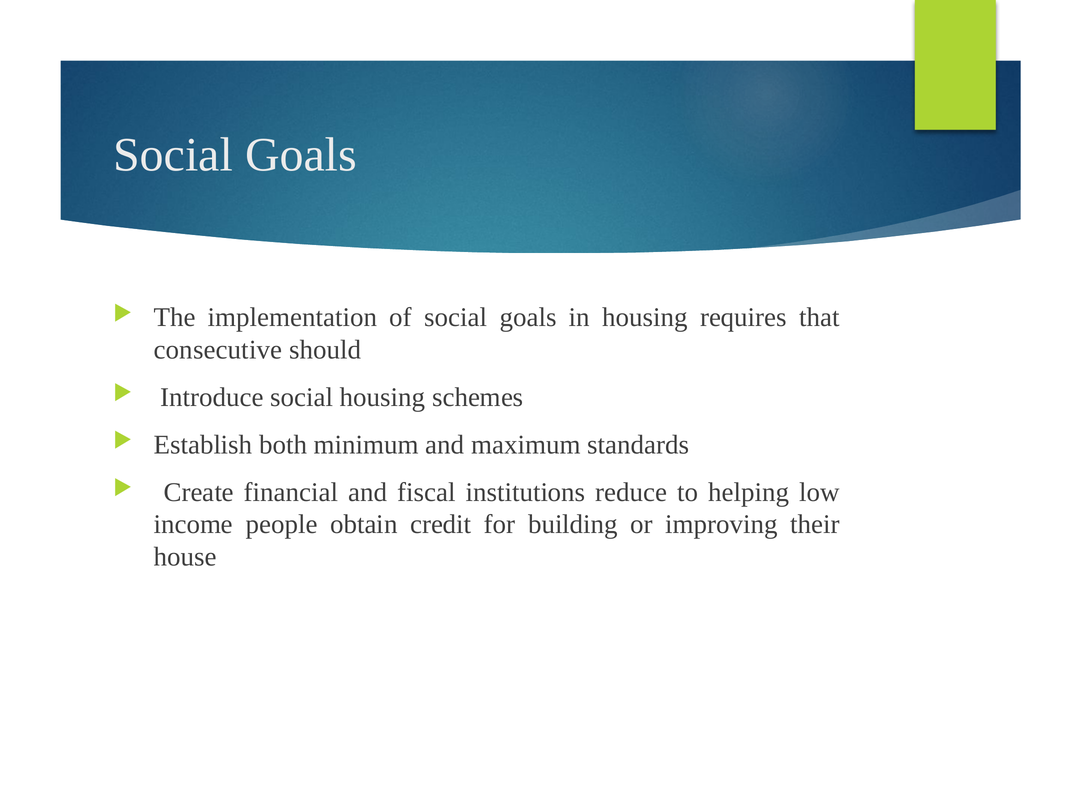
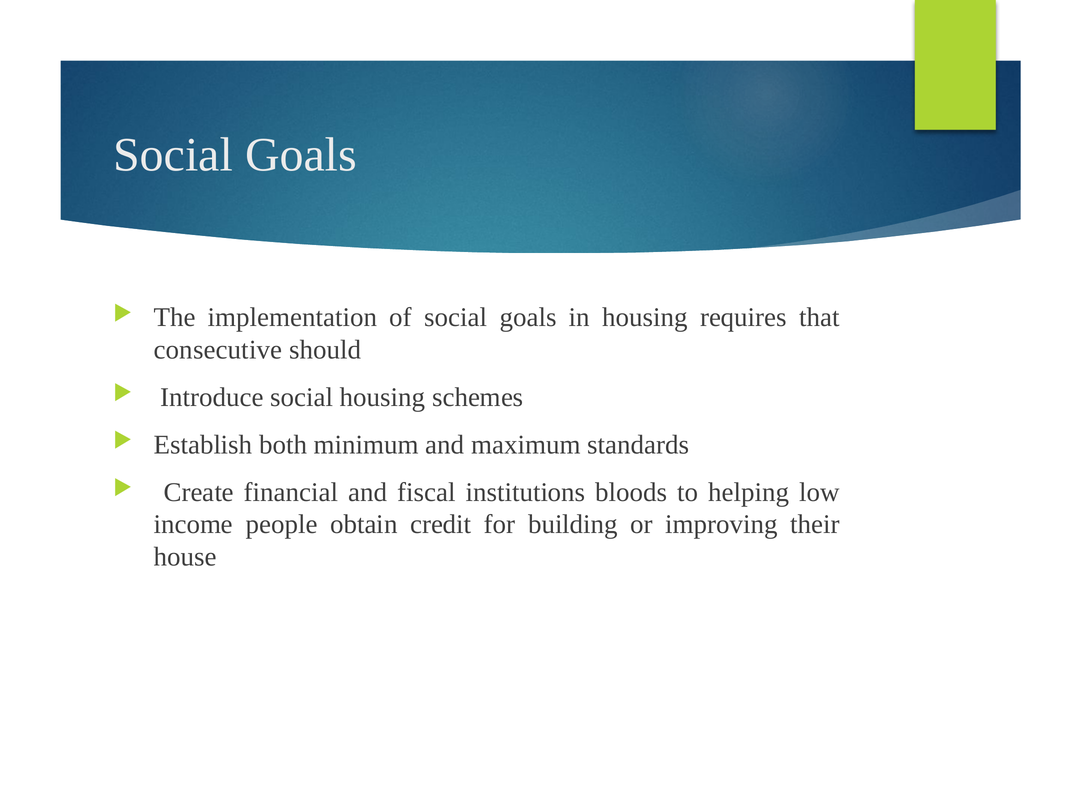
reduce: reduce -> bloods (631, 492)
